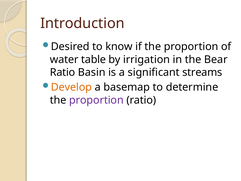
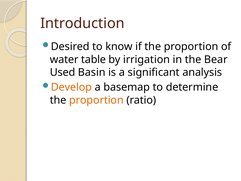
Ratio: Ratio -> Used (63, 72)
streams: streams -> analysis (202, 72)
proportion colour: purple -> orange (96, 100)
